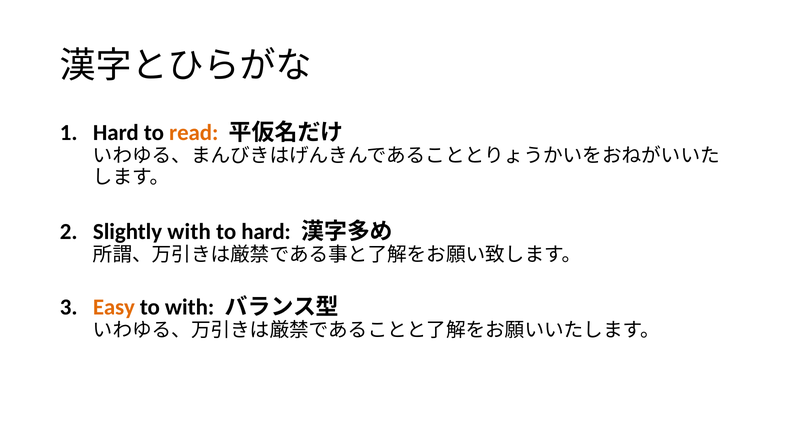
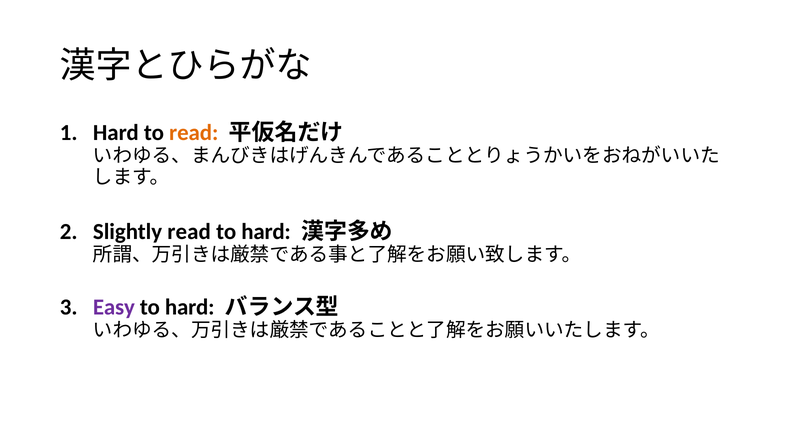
Slightly with: with -> read (189, 232)
Easy colour: orange -> purple (114, 307)
with: with -> hard (190, 307)
